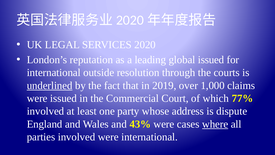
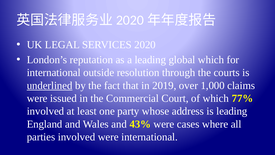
global issued: issued -> which (211, 60)
is dispute: dispute -> leading (232, 111)
where underline: present -> none (215, 124)
